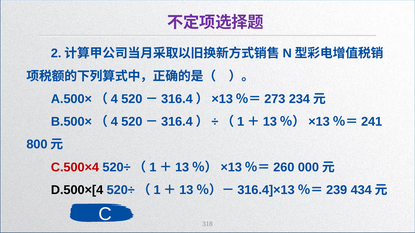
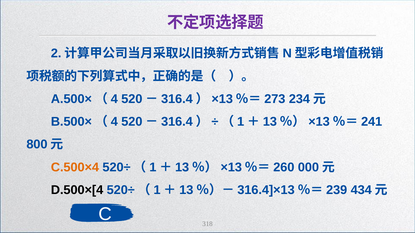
C.500×4 colour: red -> orange (75, 167)
